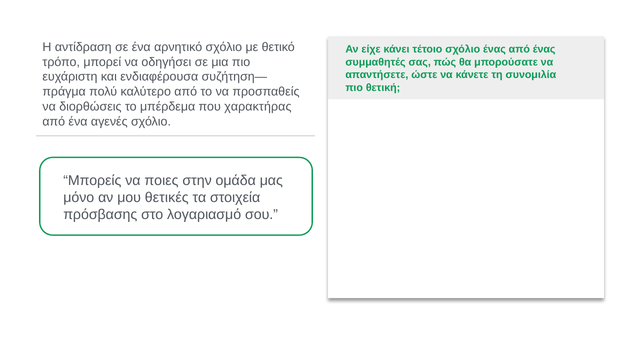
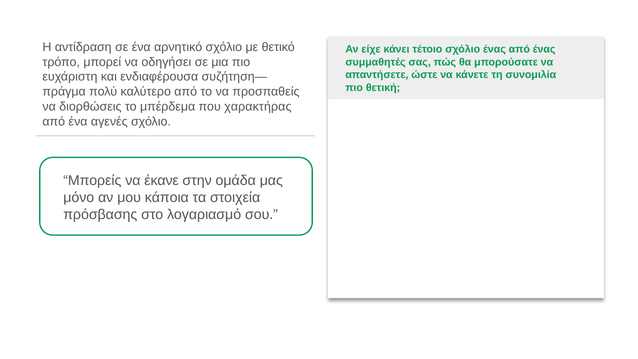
ποιες: ποιες -> έκανε (162, 180)
θετικές: θετικές -> κάποια (167, 197)
